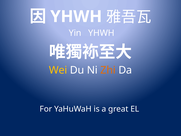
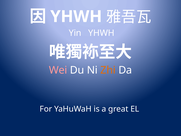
Wei colour: yellow -> pink (58, 70)
